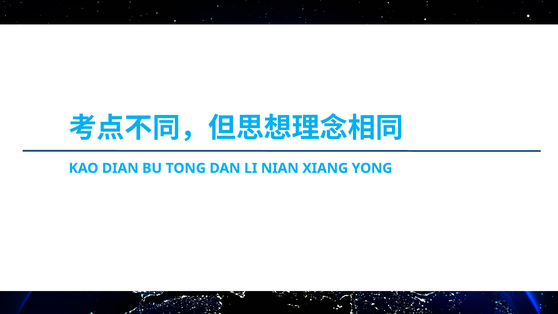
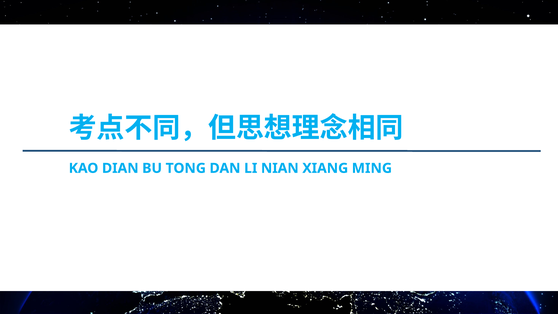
YONG: YONG -> MING (372, 168)
